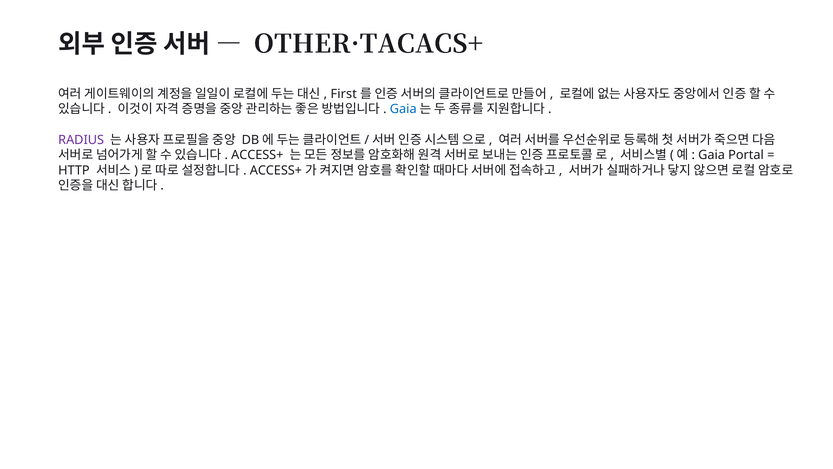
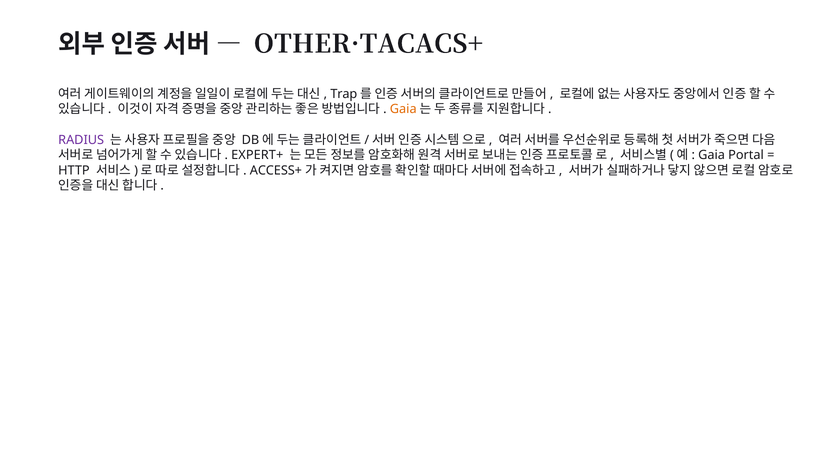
First: First -> Trap (344, 94)
Gaia colour: blue -> orange (403, 109)
ACCESS+: ACCESS+ -> EXPERT+ (257, 155)
